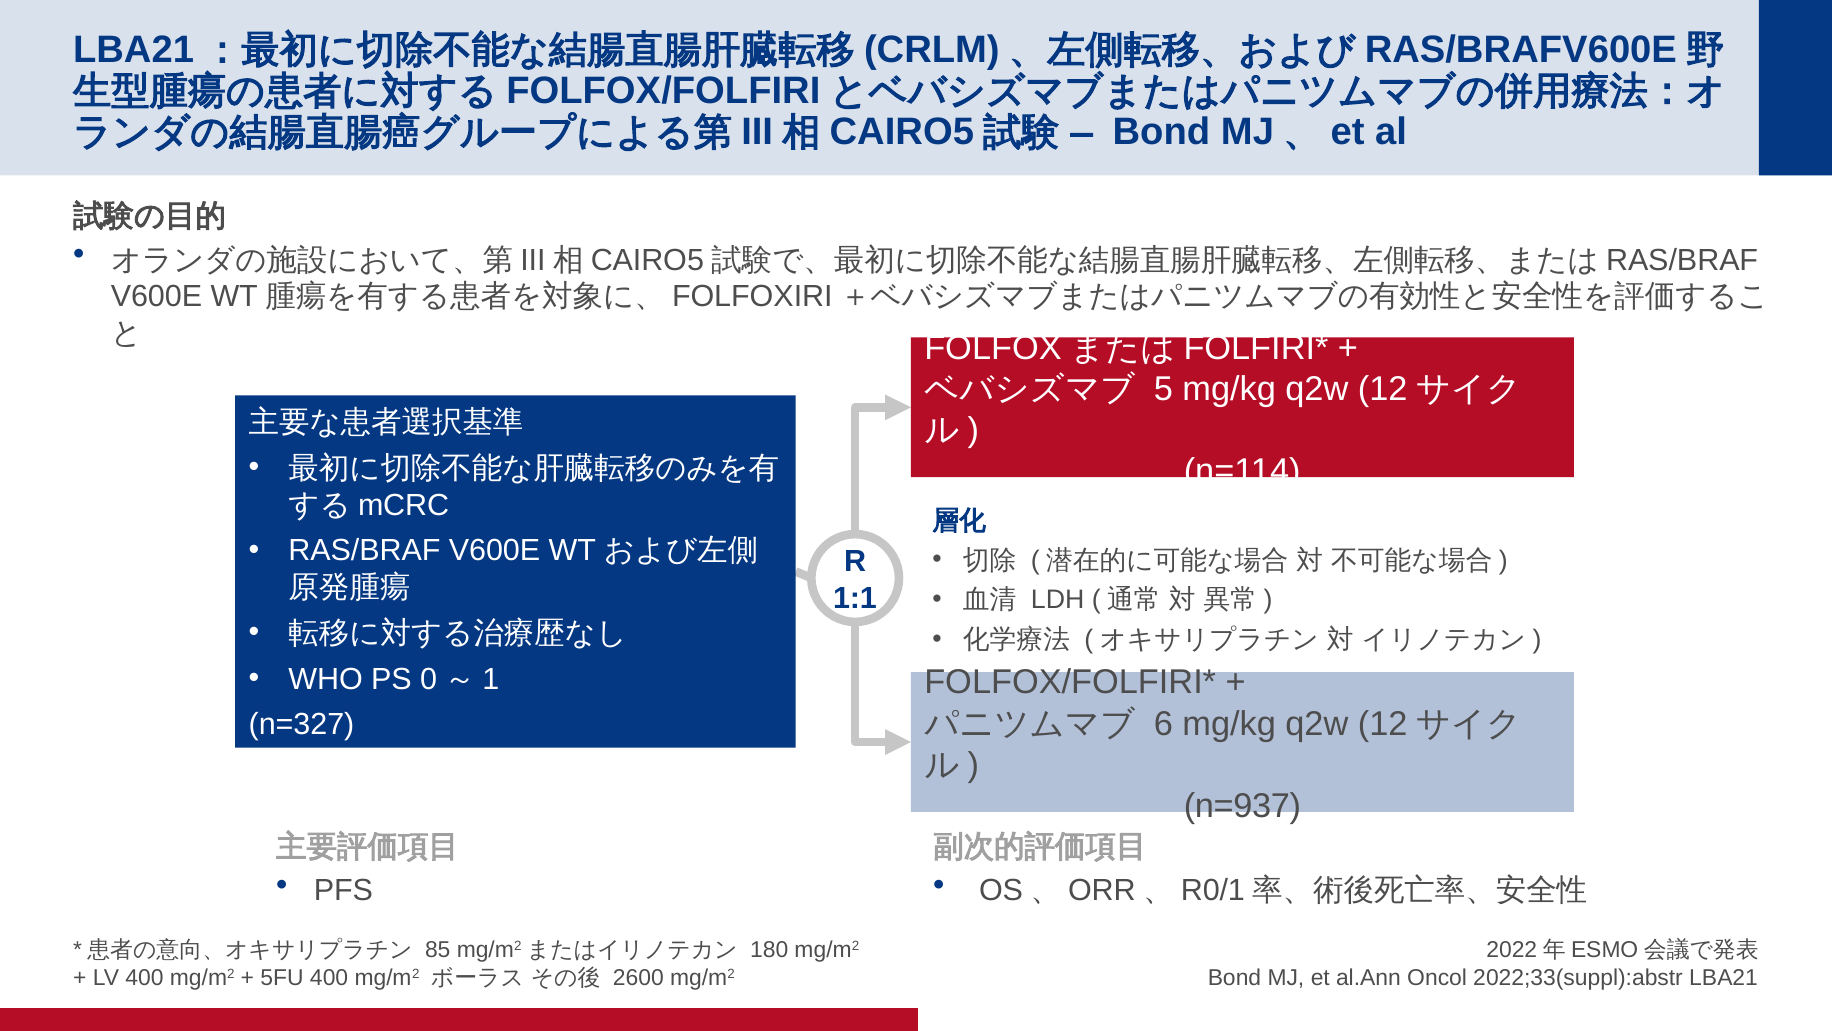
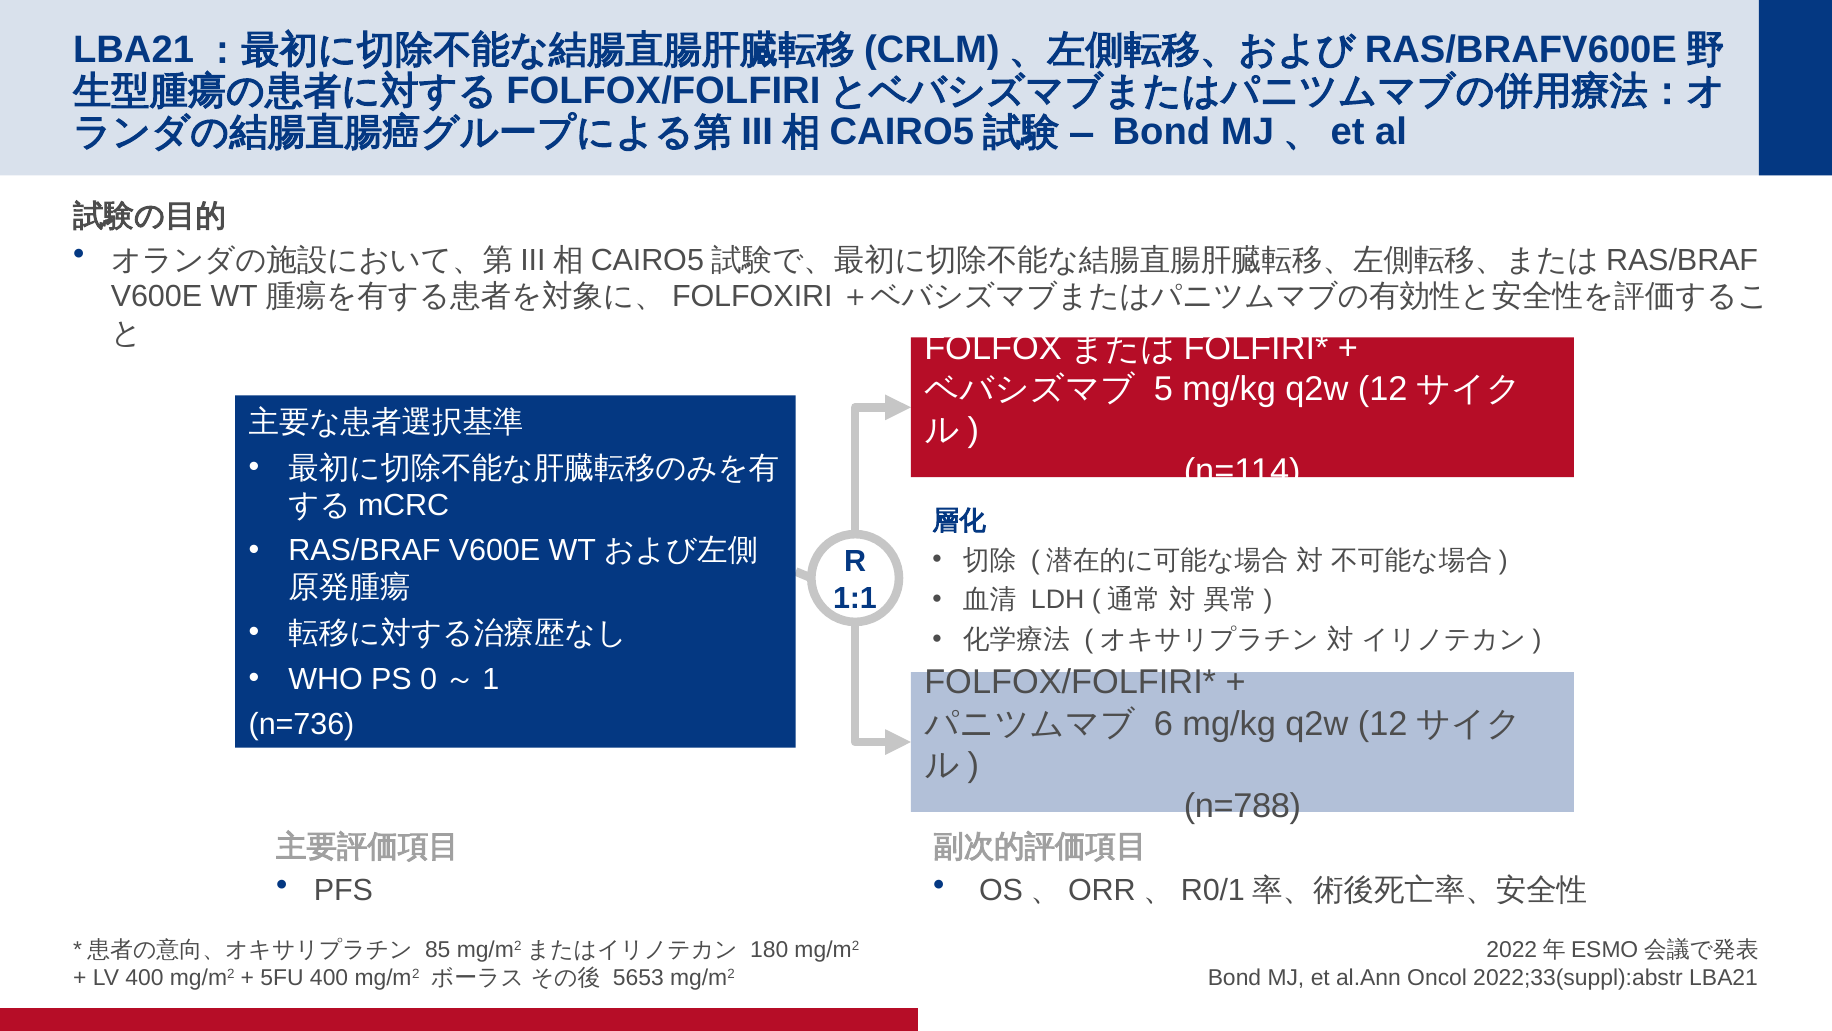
n=327: n=327 -> n=736 (302, 724)
n=937: n=937 -> n=788 (1242, 806)
2600: 2600 -> 5653 (638, 977)
